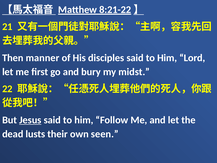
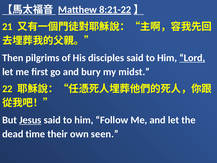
manner: manner -> pilgrims (43, 58)
Lord underline: none -> present (192, 58)
lusts: lusts -> time (35, 134)
